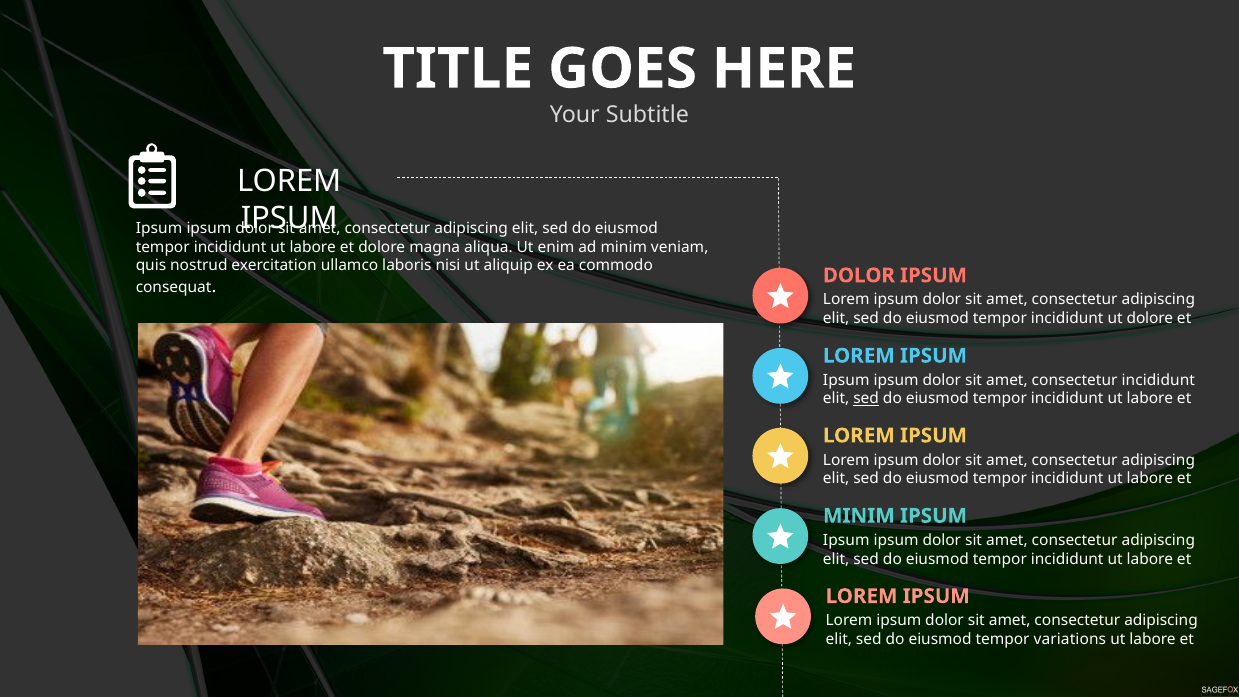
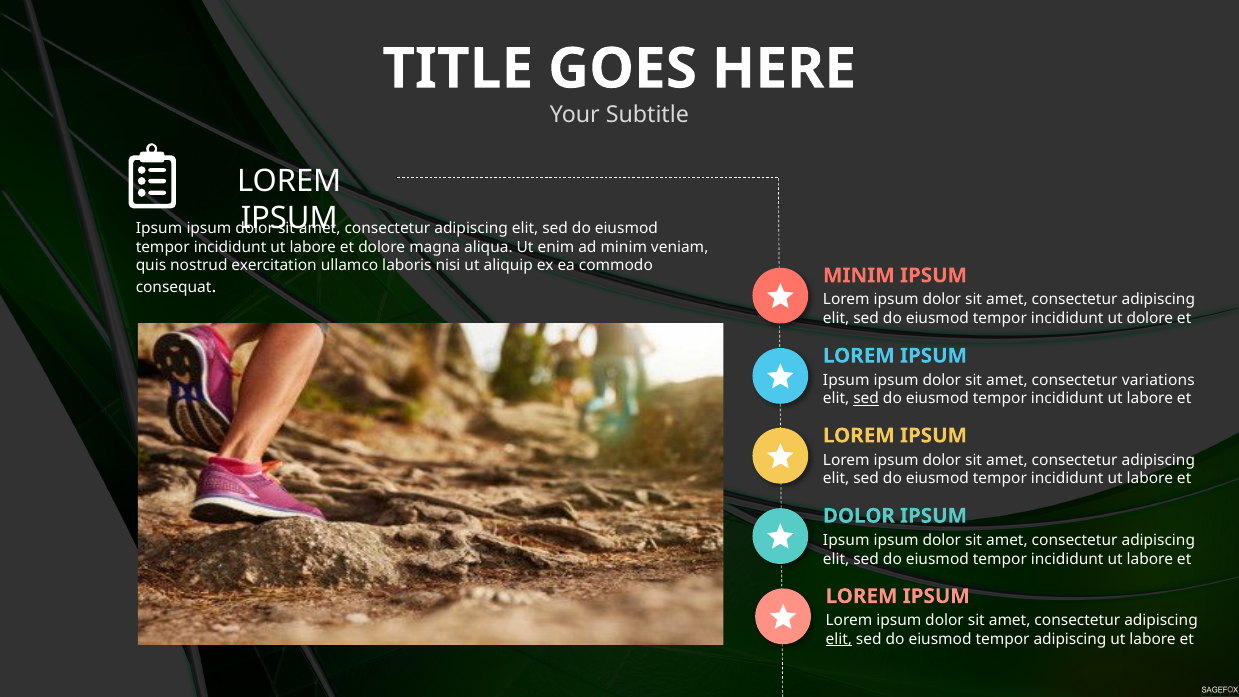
DOLOR: DOLOR -> MINIM (859, 275)
consectetur incididunt: incididunt -> variations (1158, 380)
MINIM: MINIM -> DOLOR (859, 516)
elit underline: none -> present (839, 639)
tempor variations: variations -> adipiscing (1070, 639)
